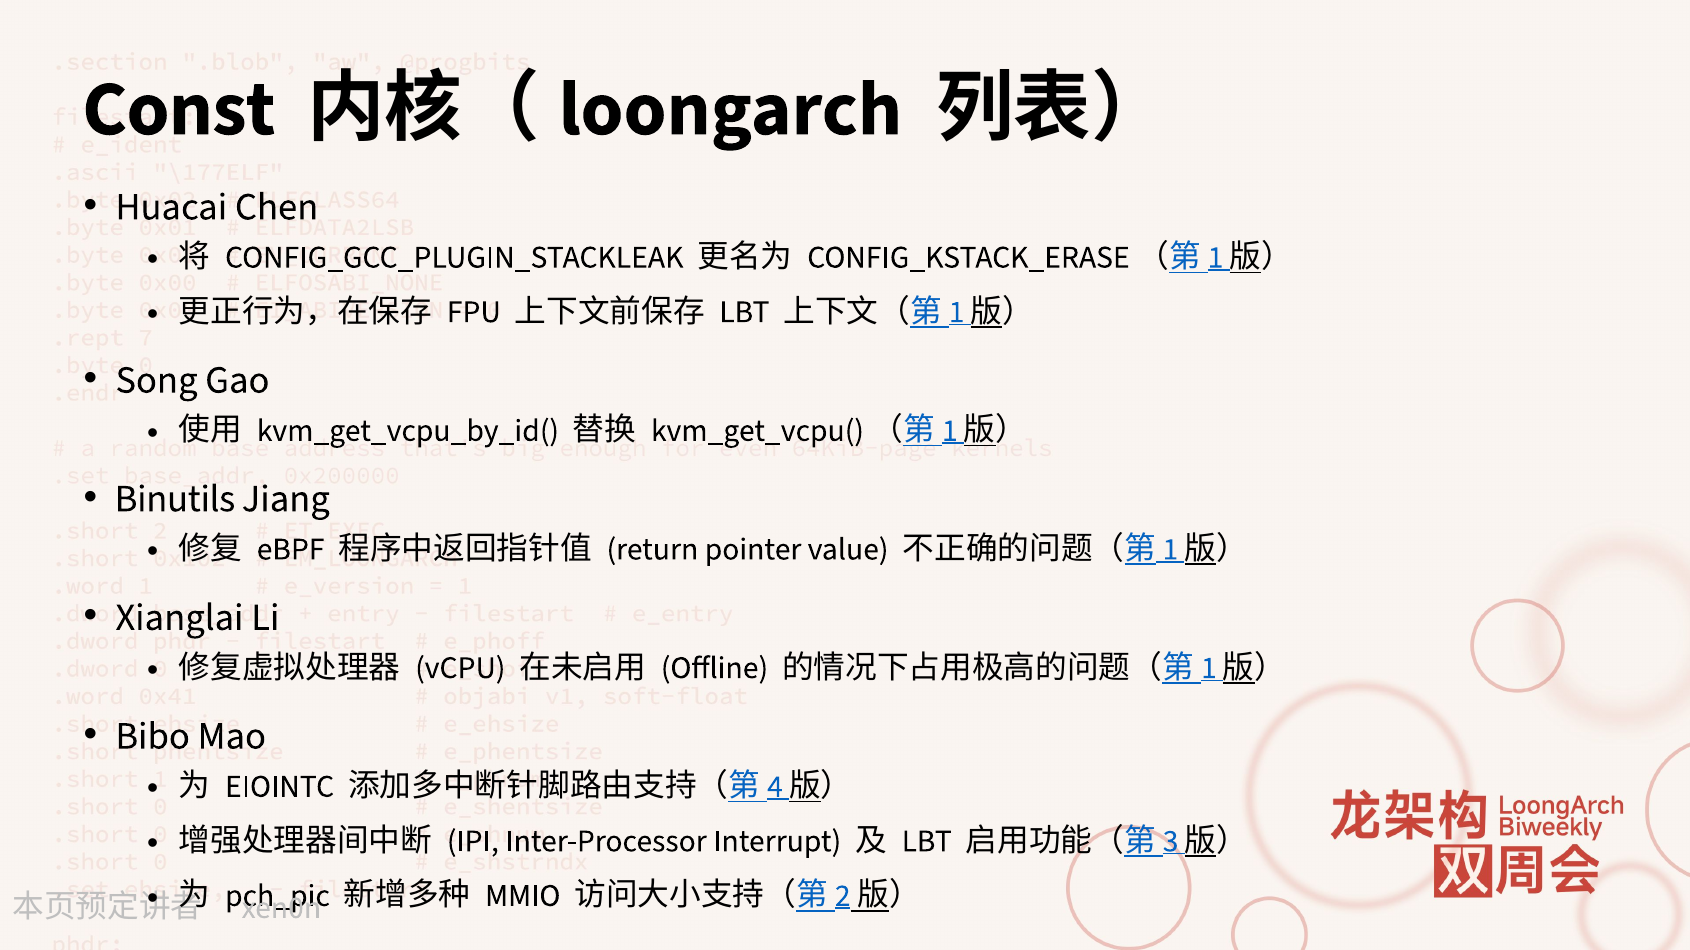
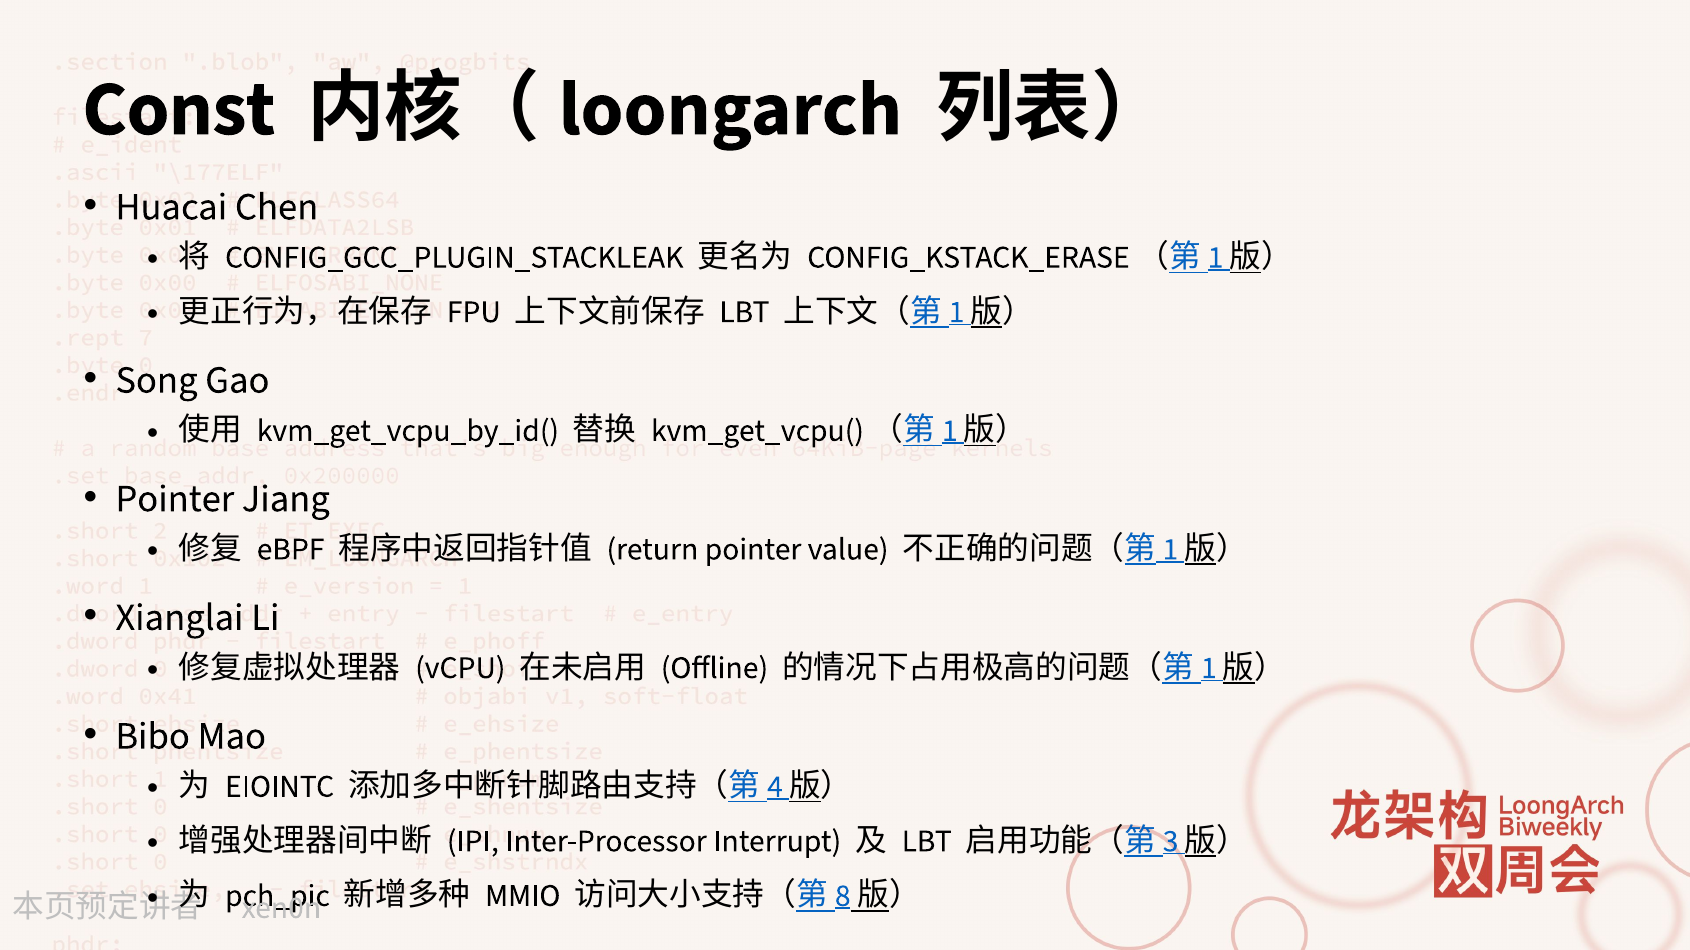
Binutils: Binutils -> Pointer (175, 499)
2: 2 -> 8 (843, 896)
